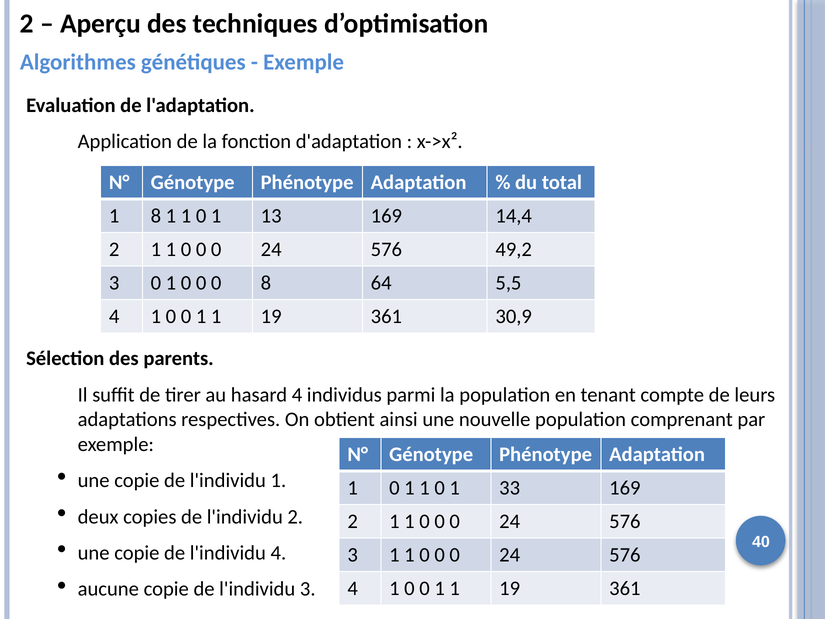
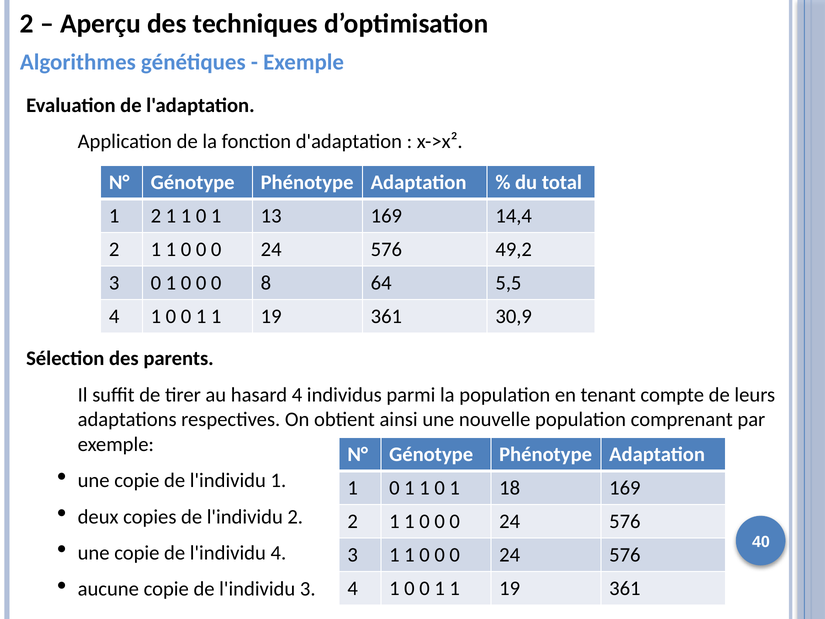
1 8: 8 -> 2 (156, 216)
33: 33 -> 18 (510, 488)
